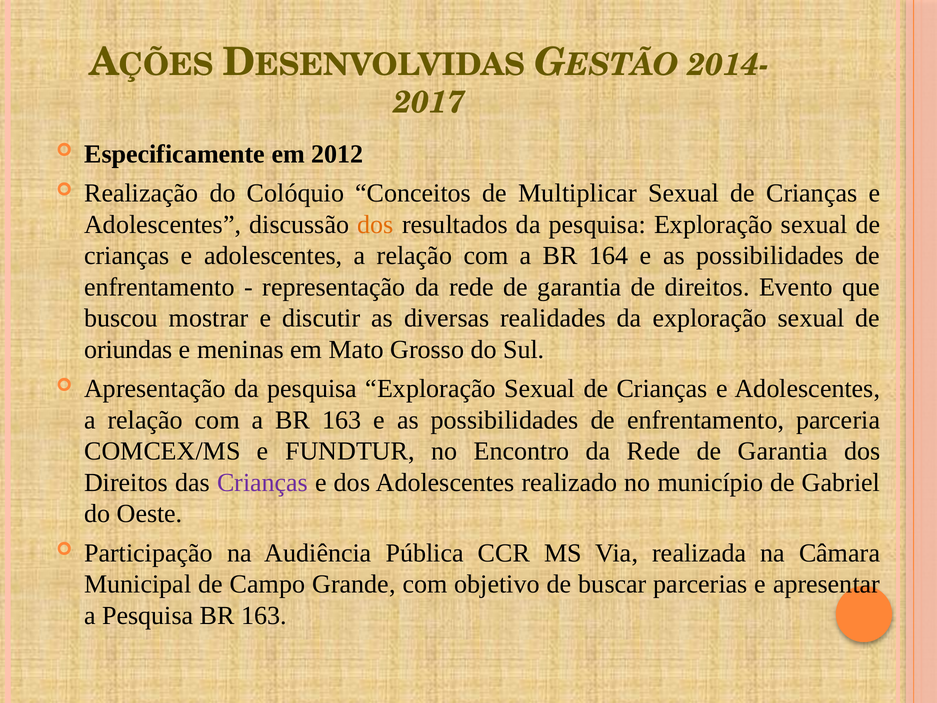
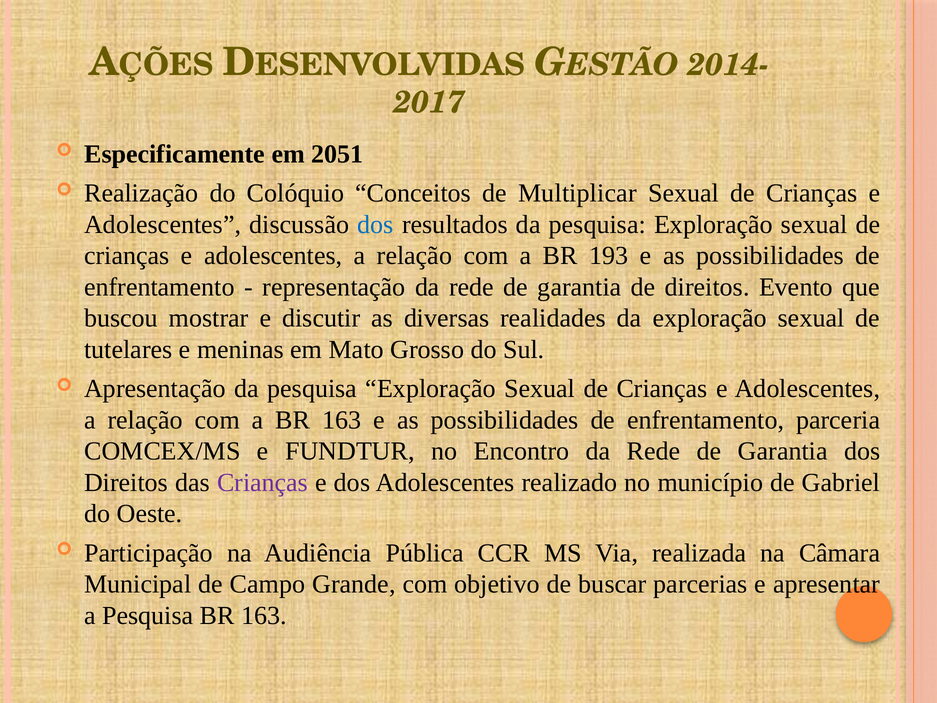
2012: 2012 -> 2051 (337, 154)
dos colour: orange -> blue (376, 224)
164: 164 -> 193 (609, 256)
oriundas: oriundas -> tutelares (128, 349)
